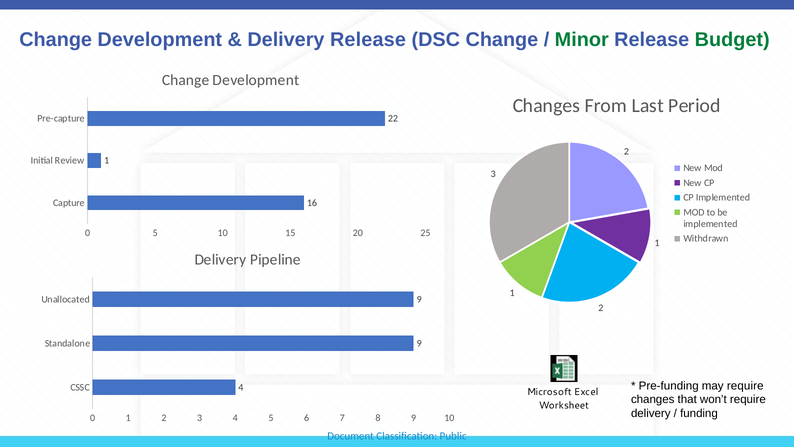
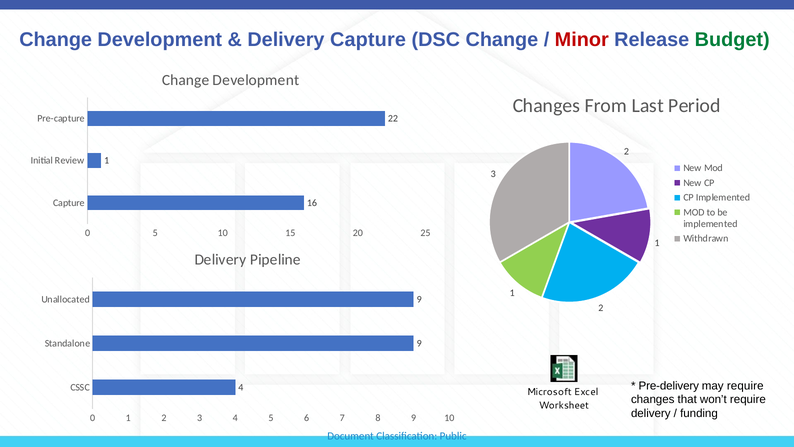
Delivery Release: Release -> Capture (368, 40)
Minor colour: green -> red (582, 40)
Pre-funding: Pre-funding -> Pre-delivery (669, 385)
